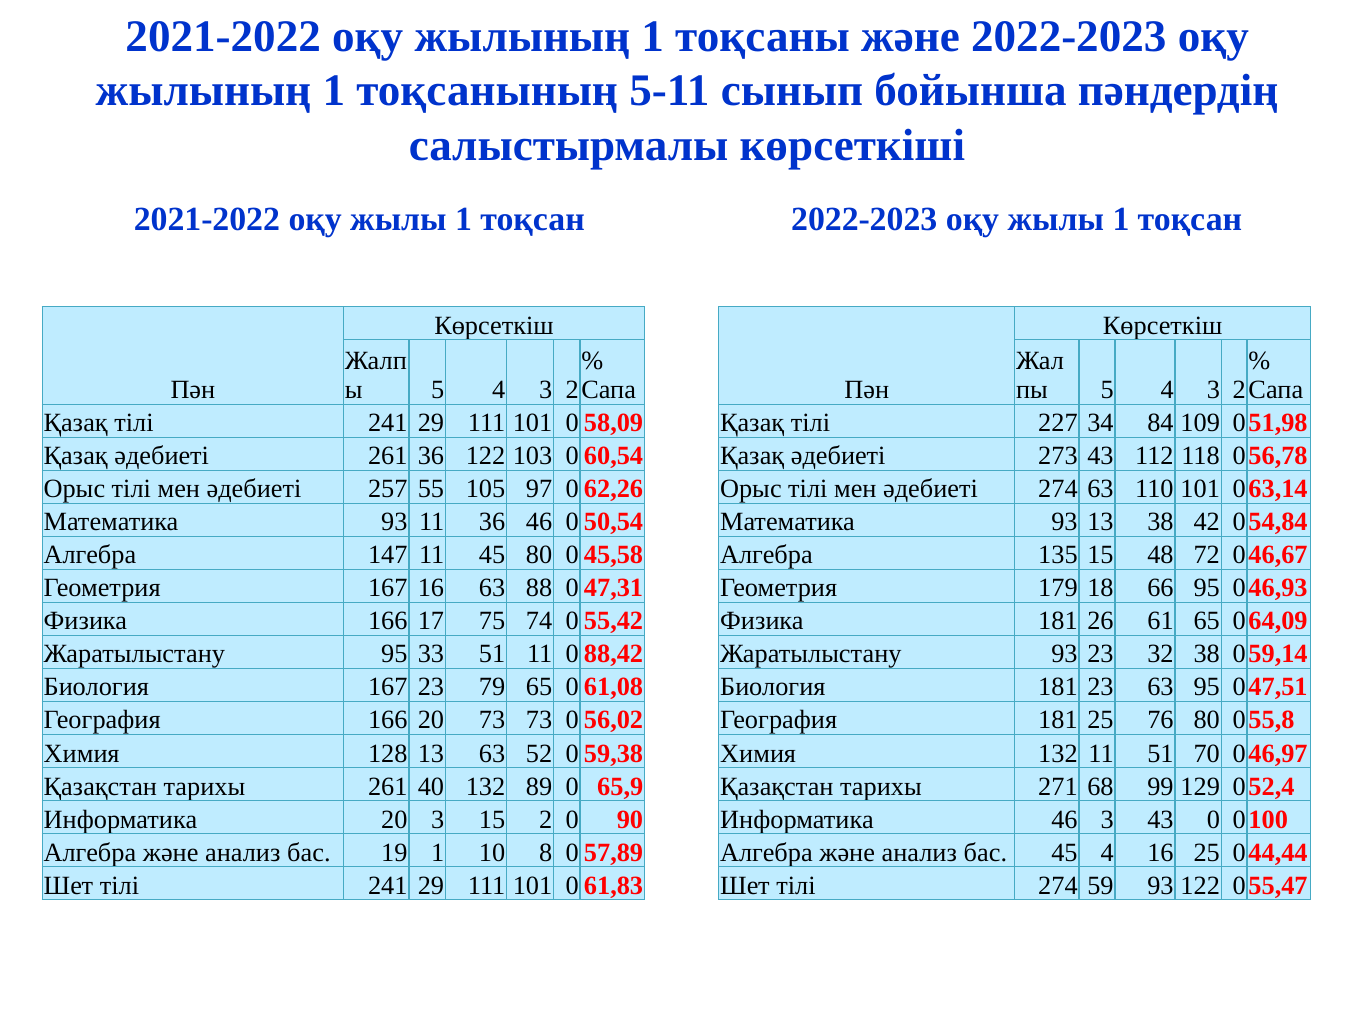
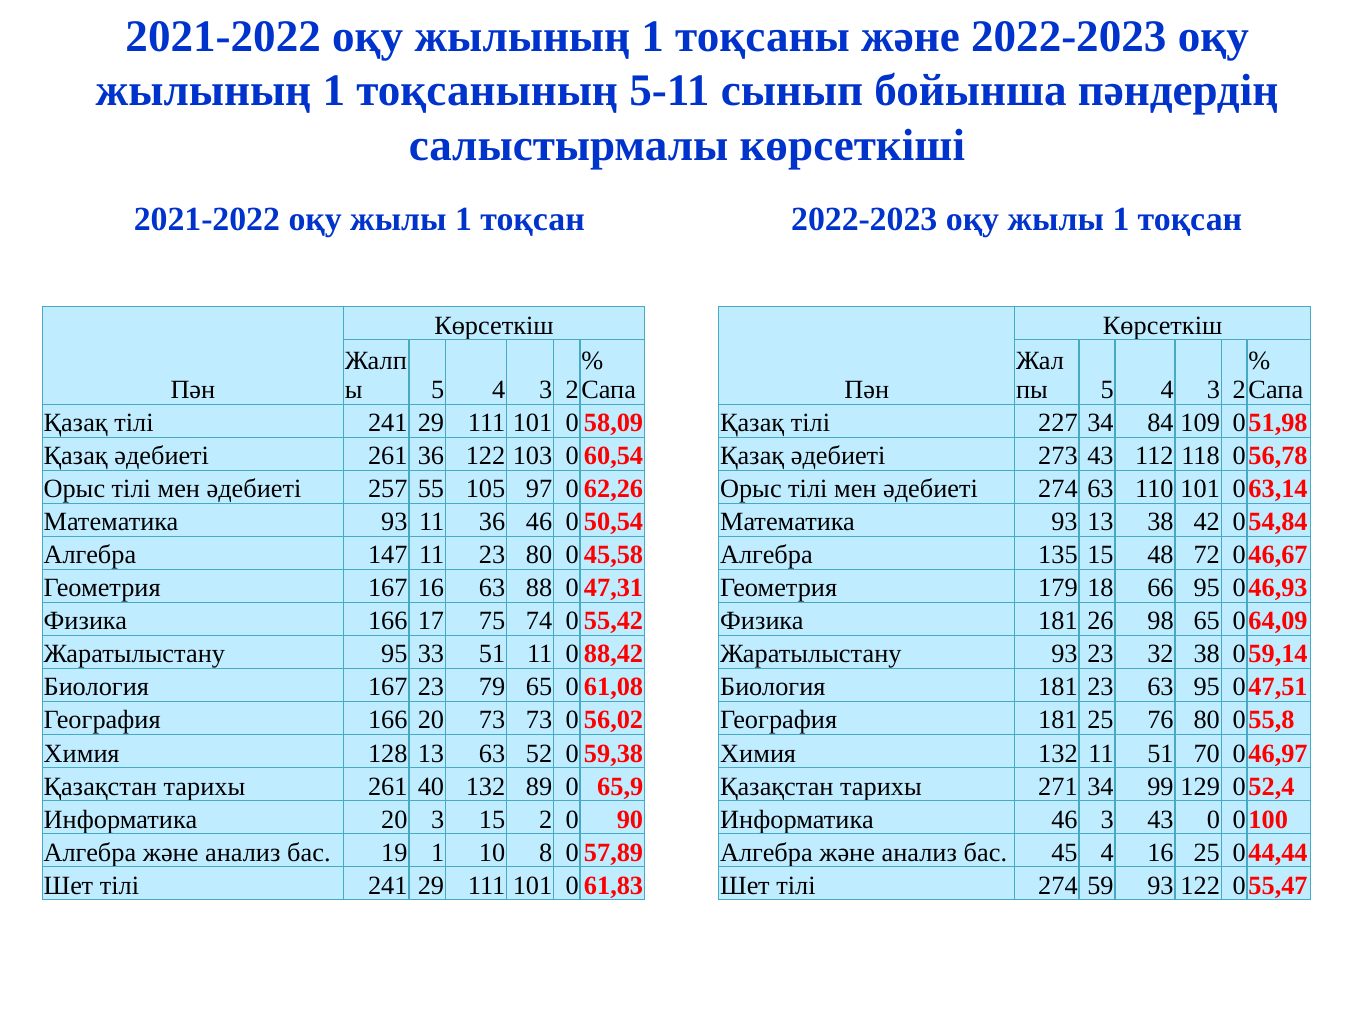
11 45: 45 -> 23 (492, 555)
61: 61 -> 98 (1161, 621)
271 68: 68 -> 34 (1100, 786)
